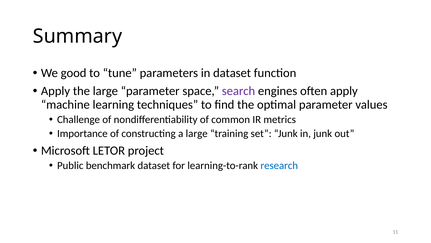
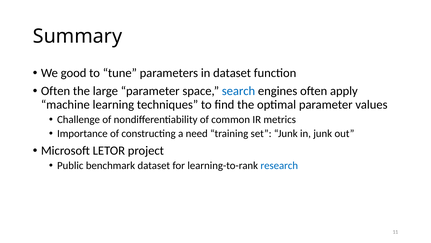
Apply: Apply -> Often (56, 91)
search colour: purple -> blue (239, 91)
a large: large -> need (197, 133)
